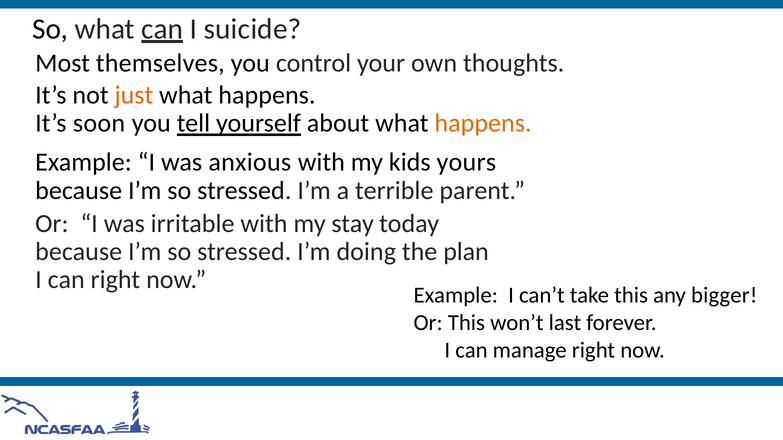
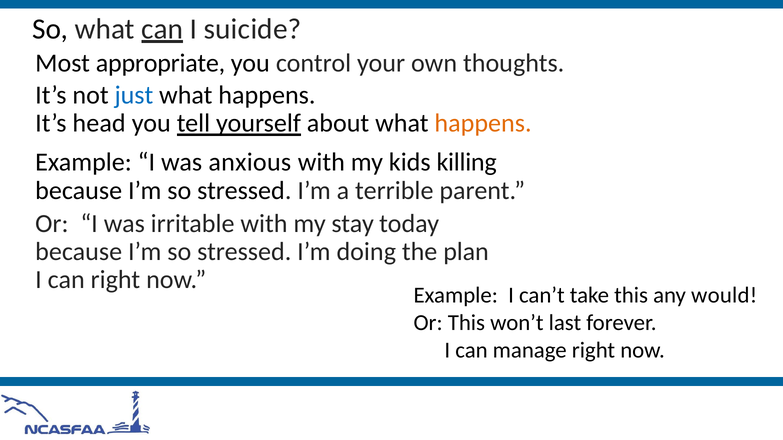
themselves: themselves -> appropriate (160, 63)
just colour: orange -> blue (134, 95)
soon: soon -> head (99, 123)
yours: yours -> killing (467, 162)
bigger: bigger -> would (724, 295)
